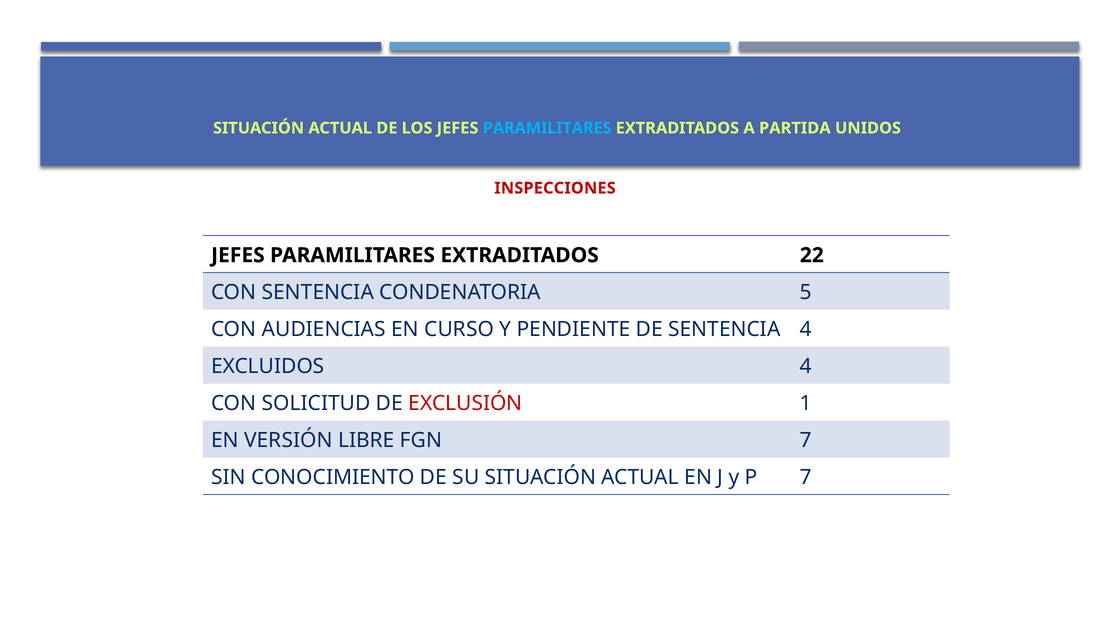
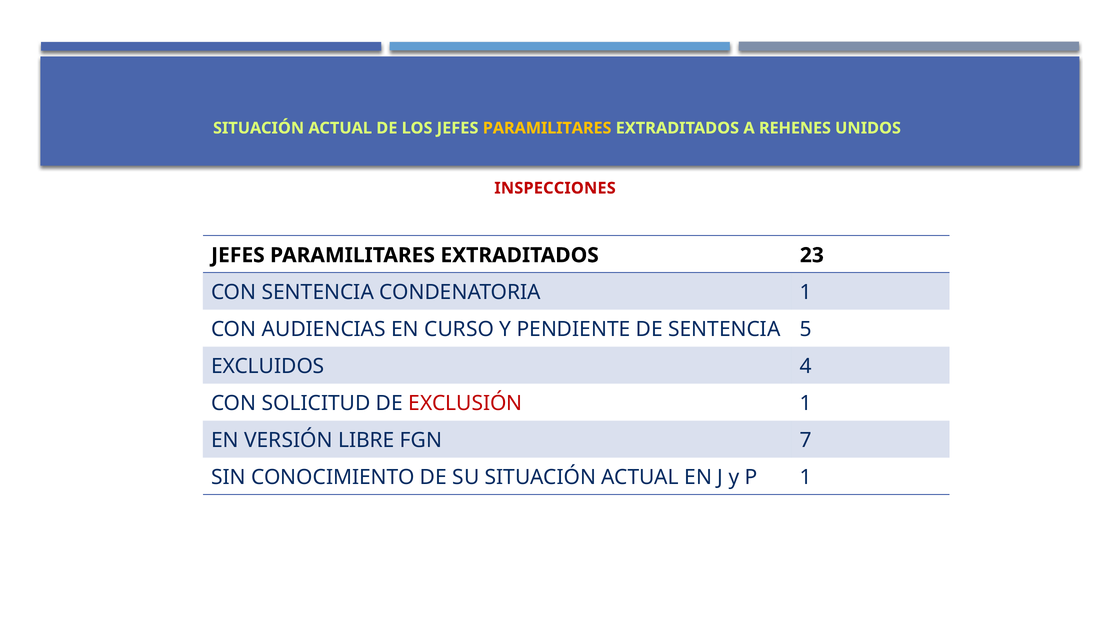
PARAMILITARES colour: light blue -> yellow (547, 128)
PARTIDA: PARTIDA -> REHENES (795, 128)
22: 22 -> 23 (812, 255)
CONDENATORIA 5: 5 -> 1 (806, 292)
SENTENCIA 4: 4 -> 5 (806, 329)
P 7: 7 -> 1 (806, 477)
